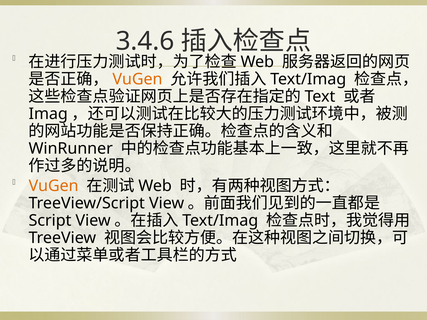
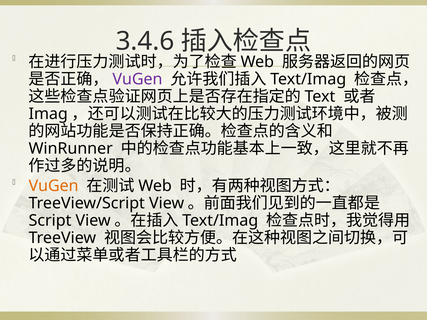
VuGen colour: orange -> purple (137, 79)
